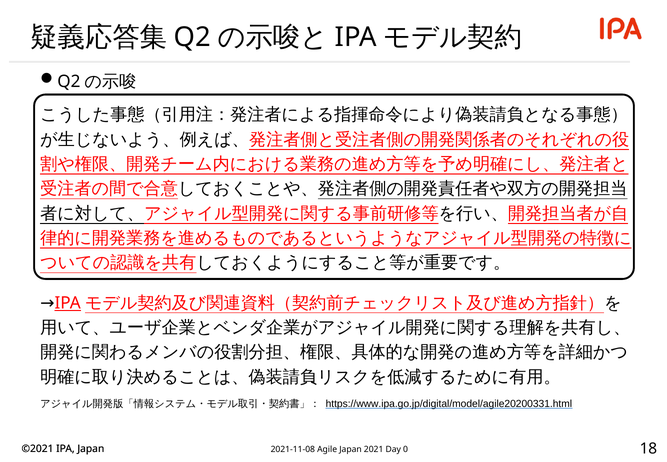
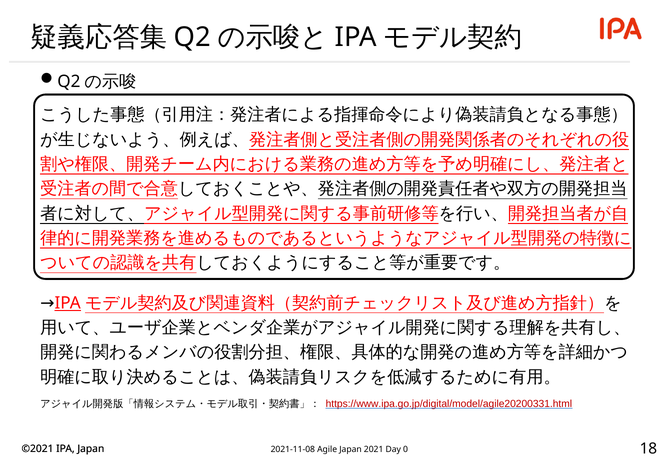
https://www.ipa.go.jp/digital/model/agile20200331.html colour: black -> red (449, 404)
